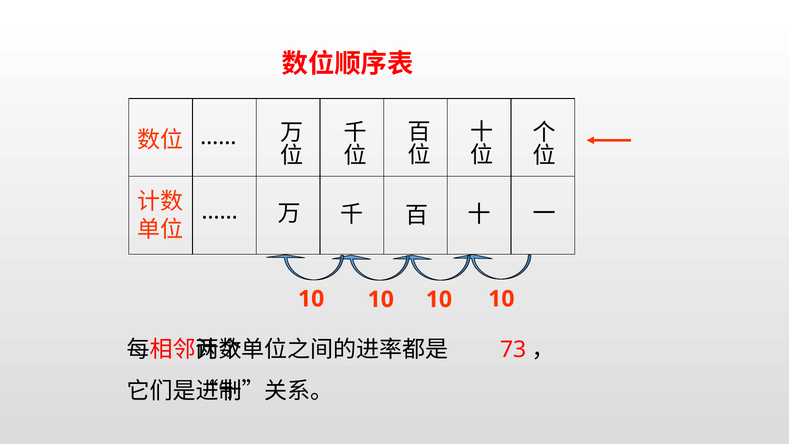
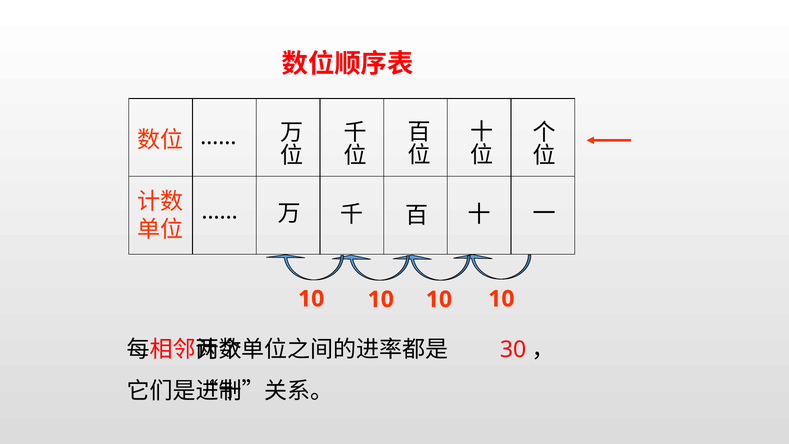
73: 73 -> 30 (513, 349)
